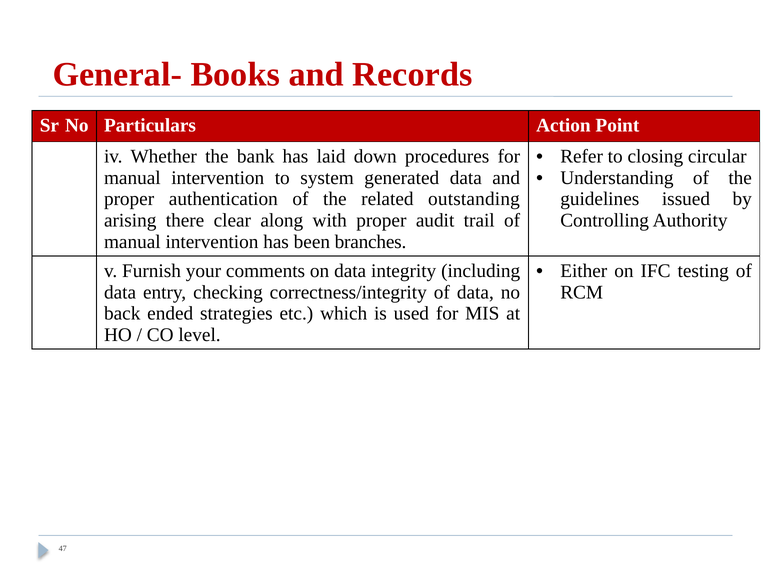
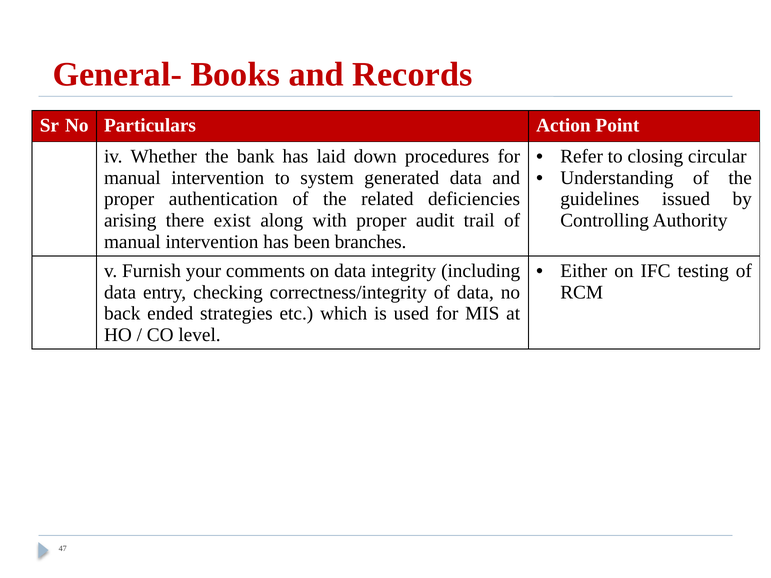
outstanding: outstanding -> deficiencies (474, 199)
clear: clear -> exist (232, 221)
